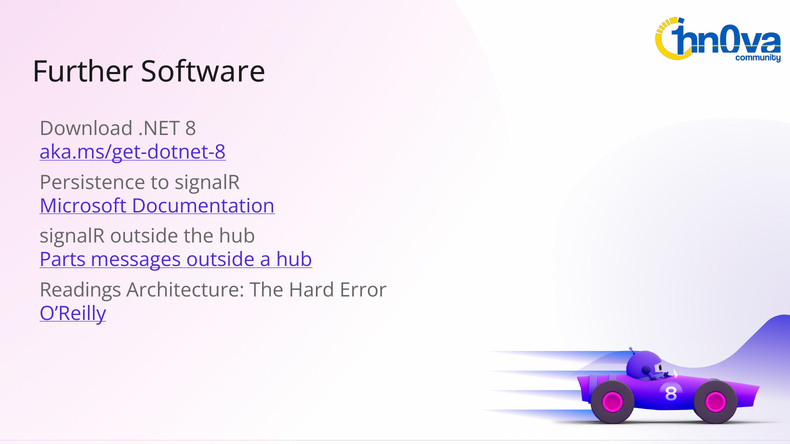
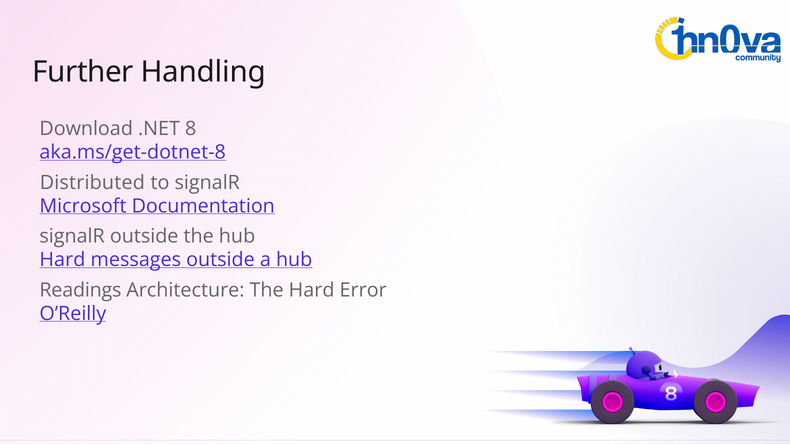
Software: Software -> Handling (203, 72)
Persistence: Persistence -> Distributed (92, 183)
Parts: Parts -> Hard (62, 260)
